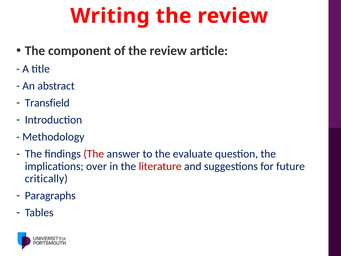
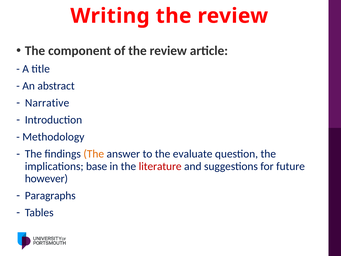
Transfield: Transfield -> Narrative (47, 103)
The colour: red -> orange (94, 154)
over: over -> base (97, 166)
critically: critically -> however (46, 178)
